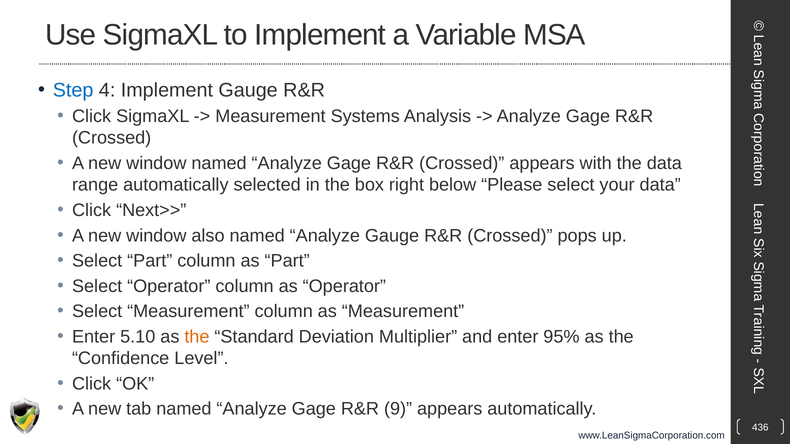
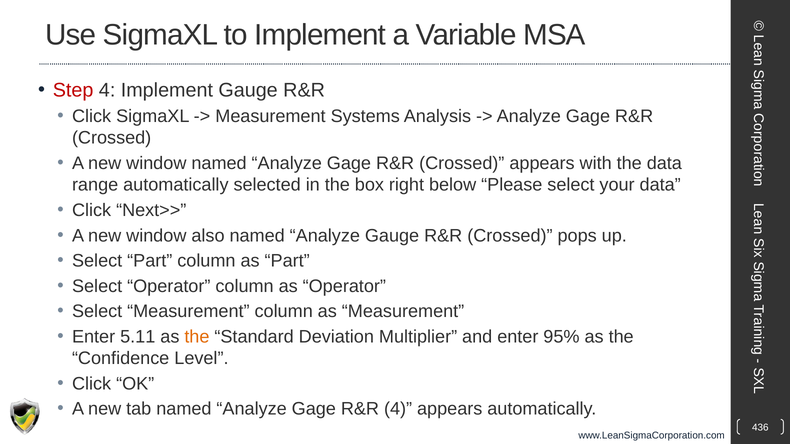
Step colour: blue -> red (73, 90)
5.10: 5.10 -> 5.11 (138, 337)
R&R 9: 9 -> 4 (398, 409)
